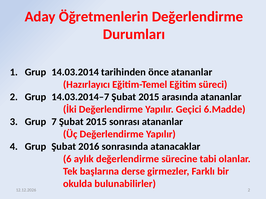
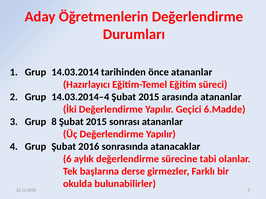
14.03.2014–7: 14.03.2014–7 -> 14.03.2014–4 (80, 97)
7: 7 -> 8 (54, 122)
